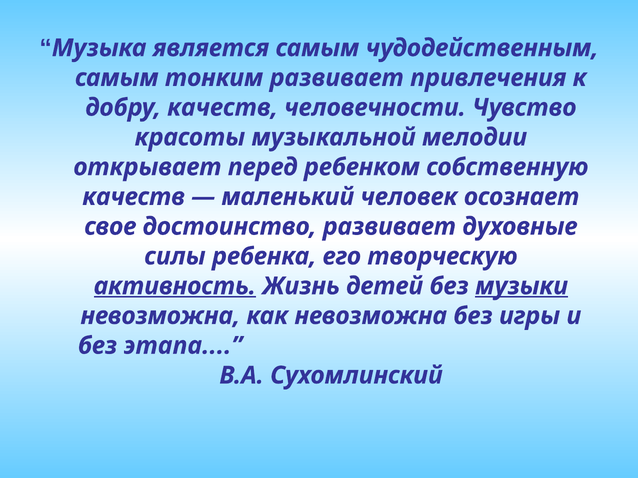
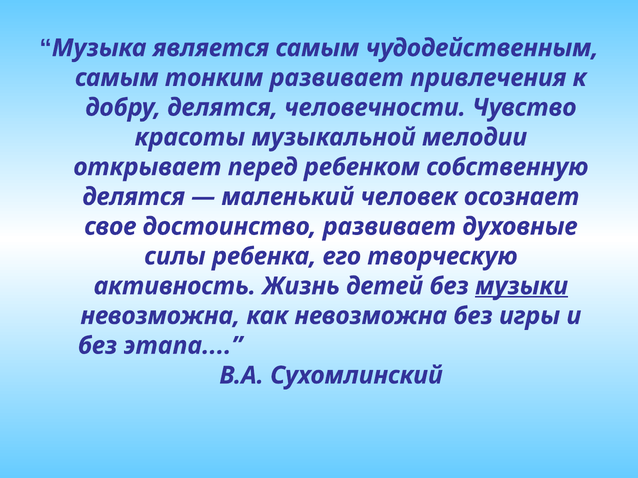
добру качеств: качеств -> делятся (223, 108)
качеств: качеств -> делятся (134, 197)
активность underline: present -> none (175, 286)
